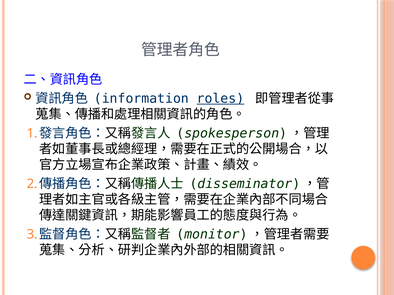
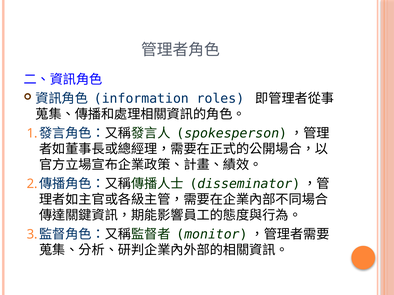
roles underline: present -> none (220, 99)
